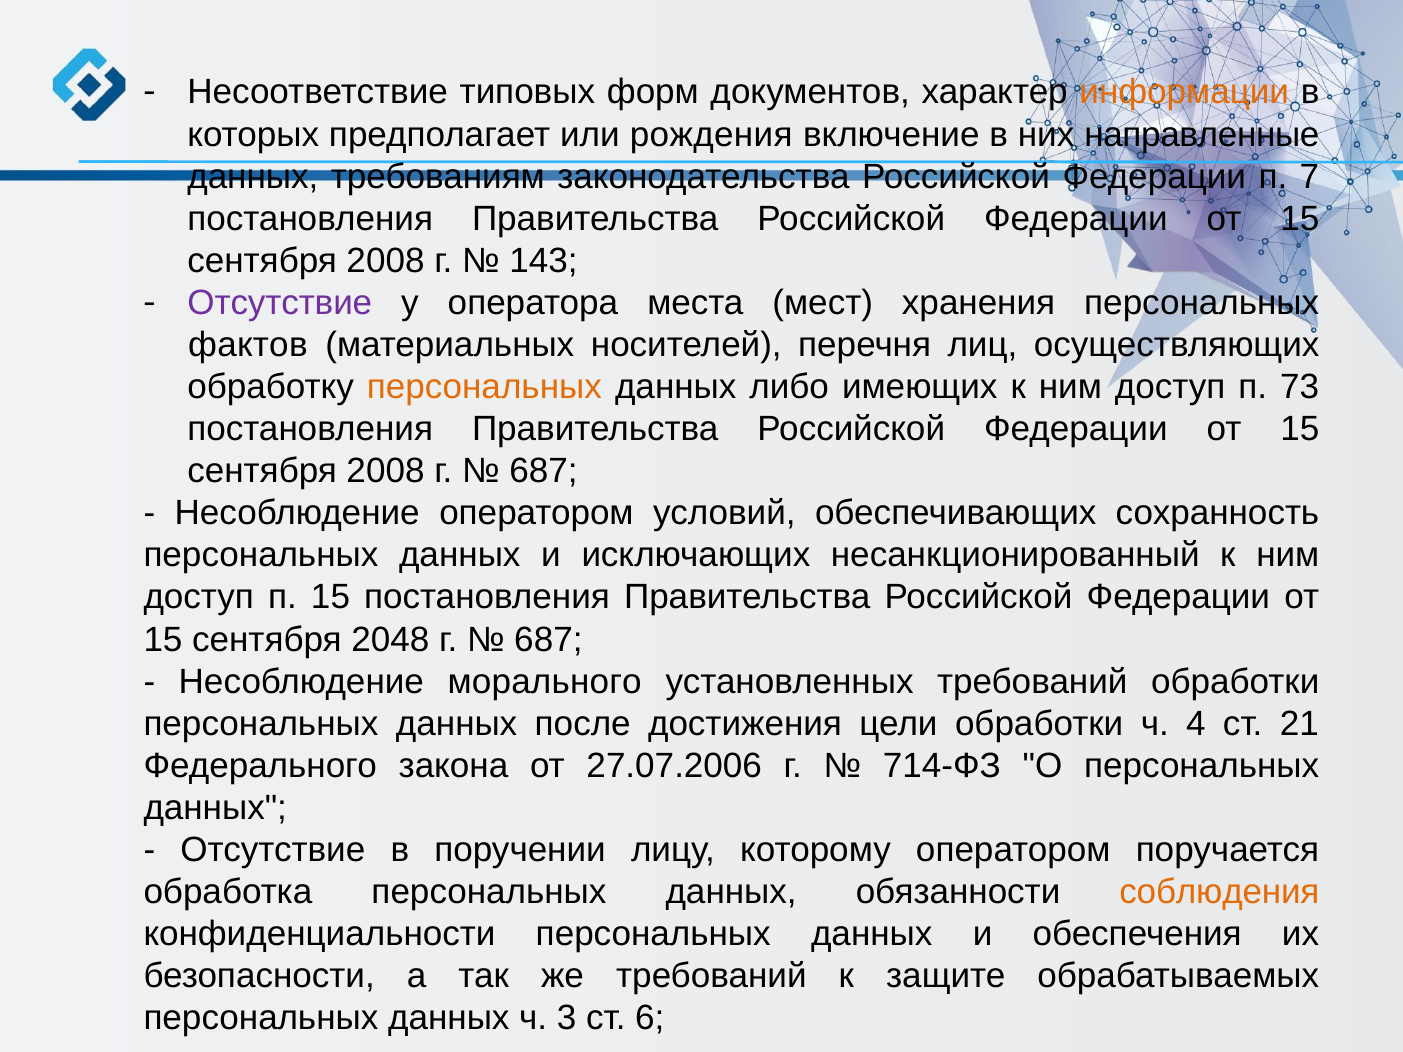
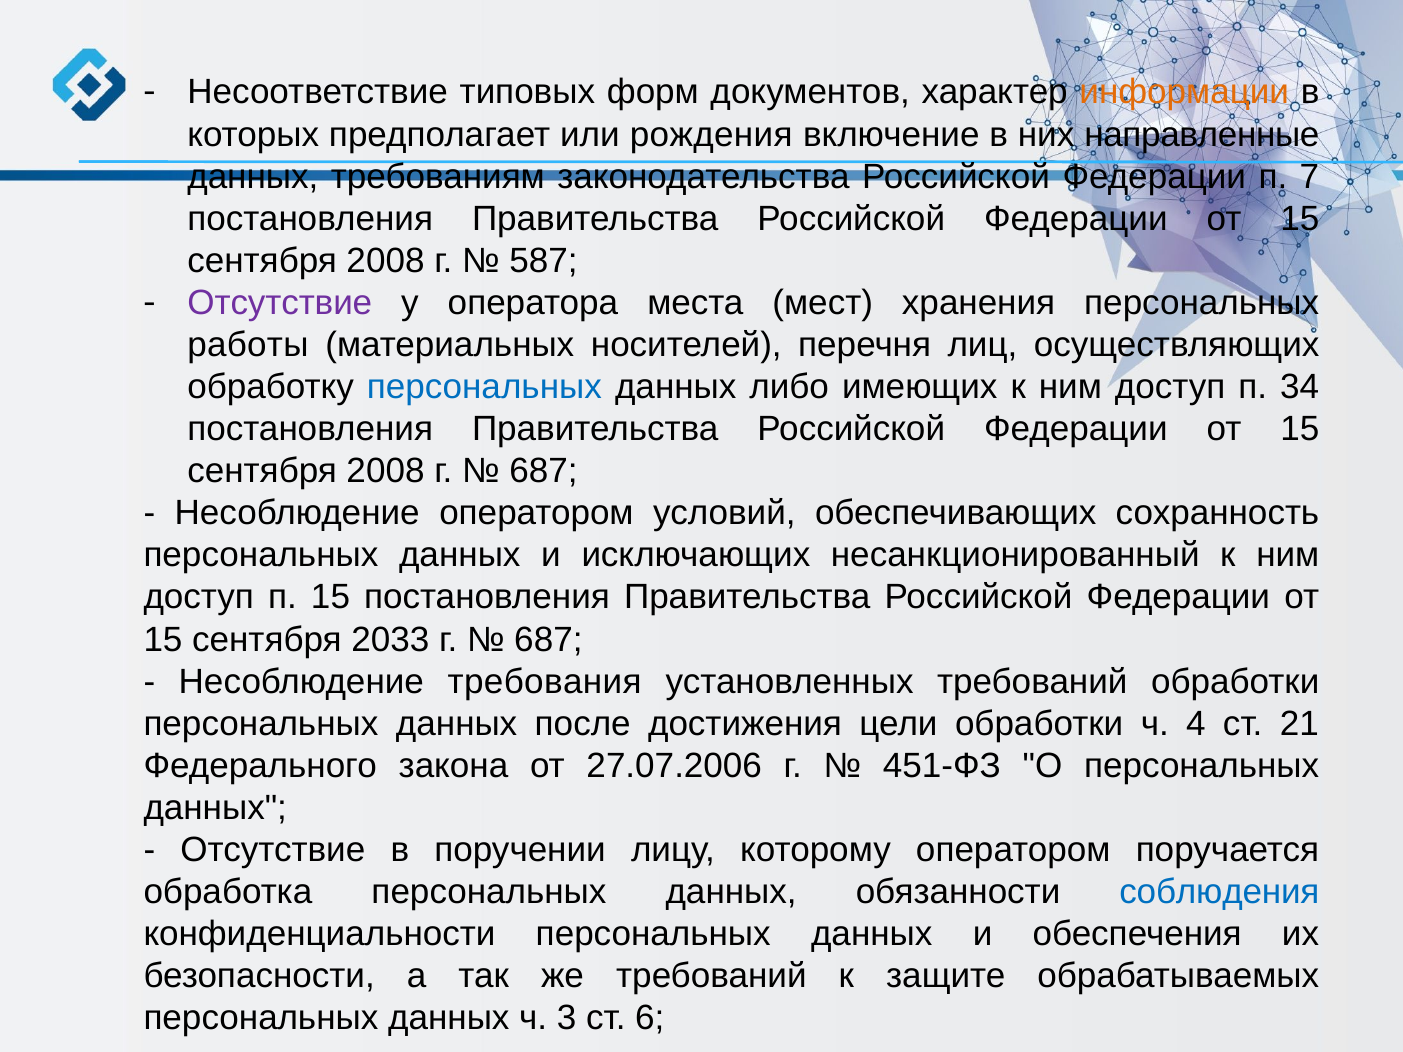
143: 143 -> 587 (544, 261)
фактов: фактов -> работы (248, 345)
персональных colour: orange -> blue (484, 387)
73: 73 -> 34 (1300, 387)
2048: 2048 -> 2033 (390, 640)
морального: морального -> требования (545, 682)
714-ФЗ: 714-ФЗ -> 451-ФЗ (942, 766)
соблюдения colour: orange -> blue (1219, 892)
